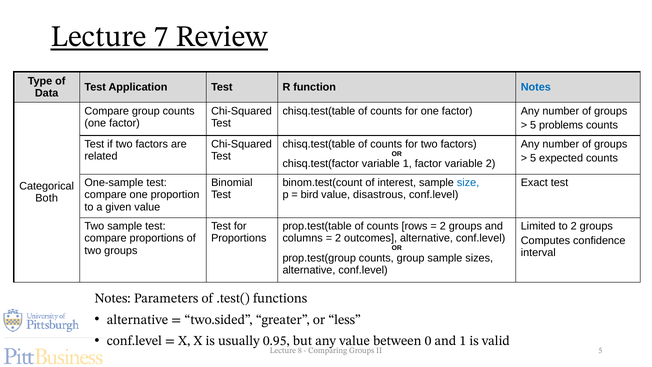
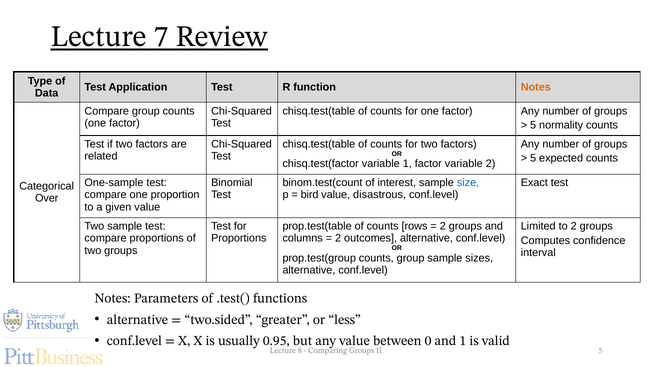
Notes colour: blue -> orange (536, 87)
problems: problems -> normality (561, 125)
Both: Both -> Over (47, 198)
